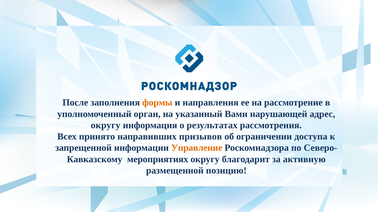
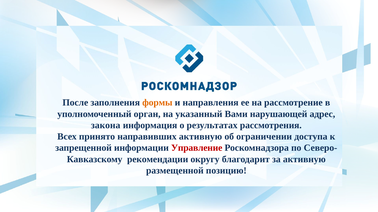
округу: округу -> закона (106, 126)
направивших призывов: призывов -> активную (201, 137)
Управление colour: orange -> red (197, 148)
мероприятиях: мероприятиях -> рекомендации (158, 160)
